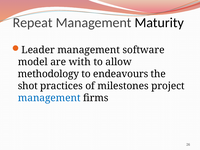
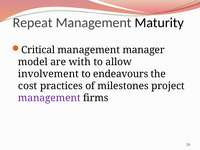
Leader: Leader -> Critical (38, 50)
software: software -> manager (144, 50)
methodology: methodology -> involvement (48, 74)
shot: shot -> cost (28, 86)
management colour: blue -> purple (49, 98)
